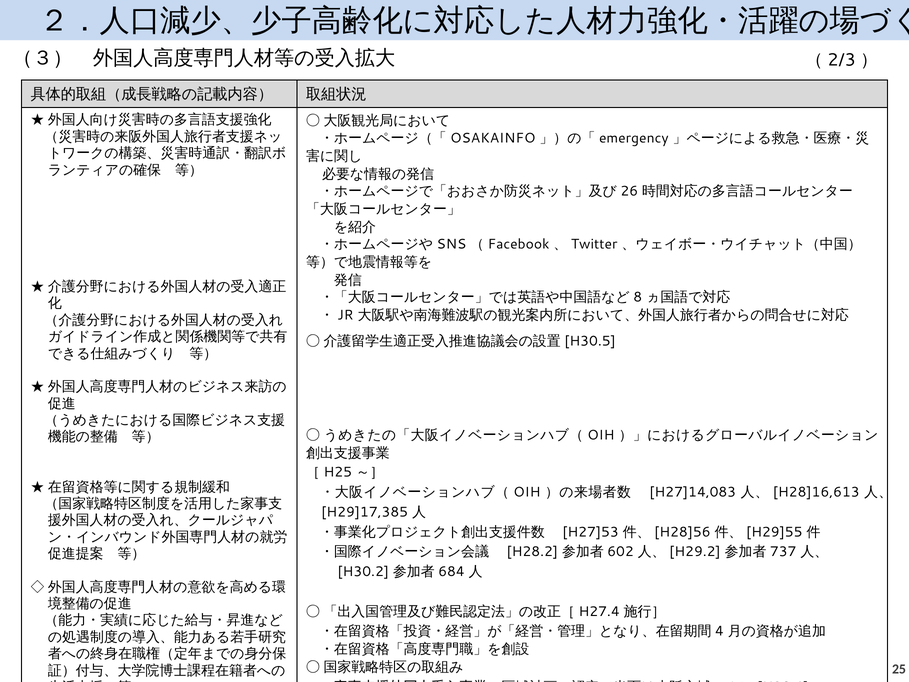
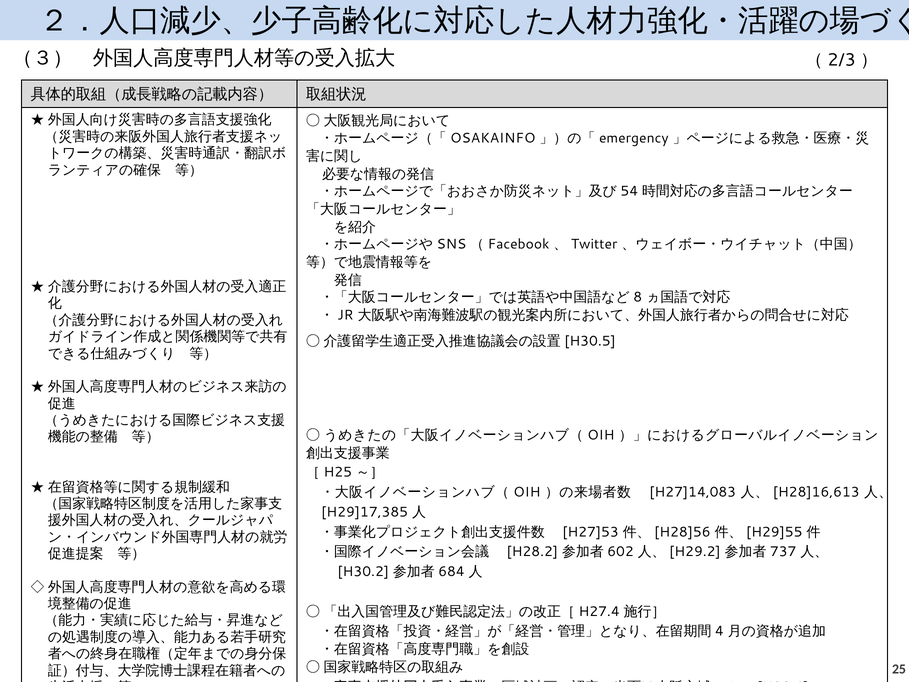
26: 26 -> 54 (629, 191)
